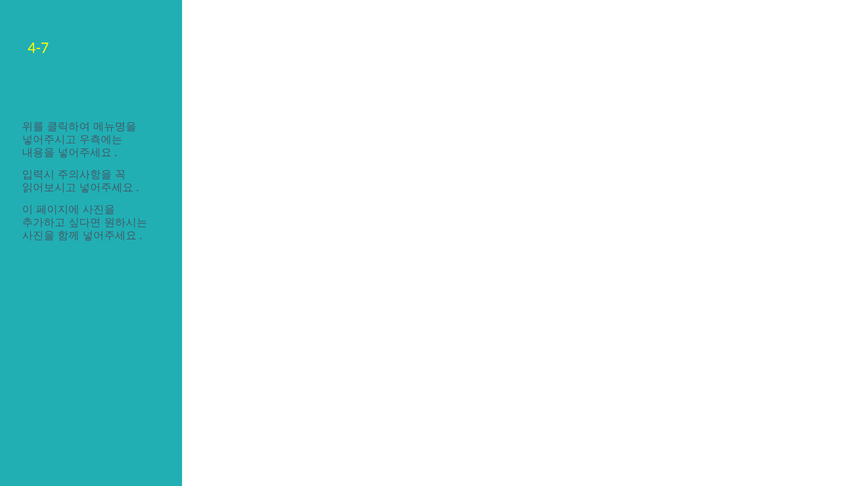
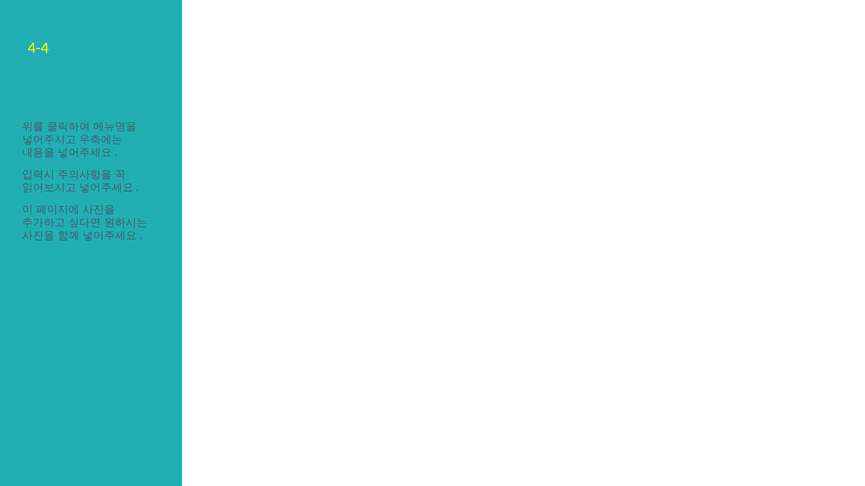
4-7: 4-7 -> 4-4 (38, 48)
